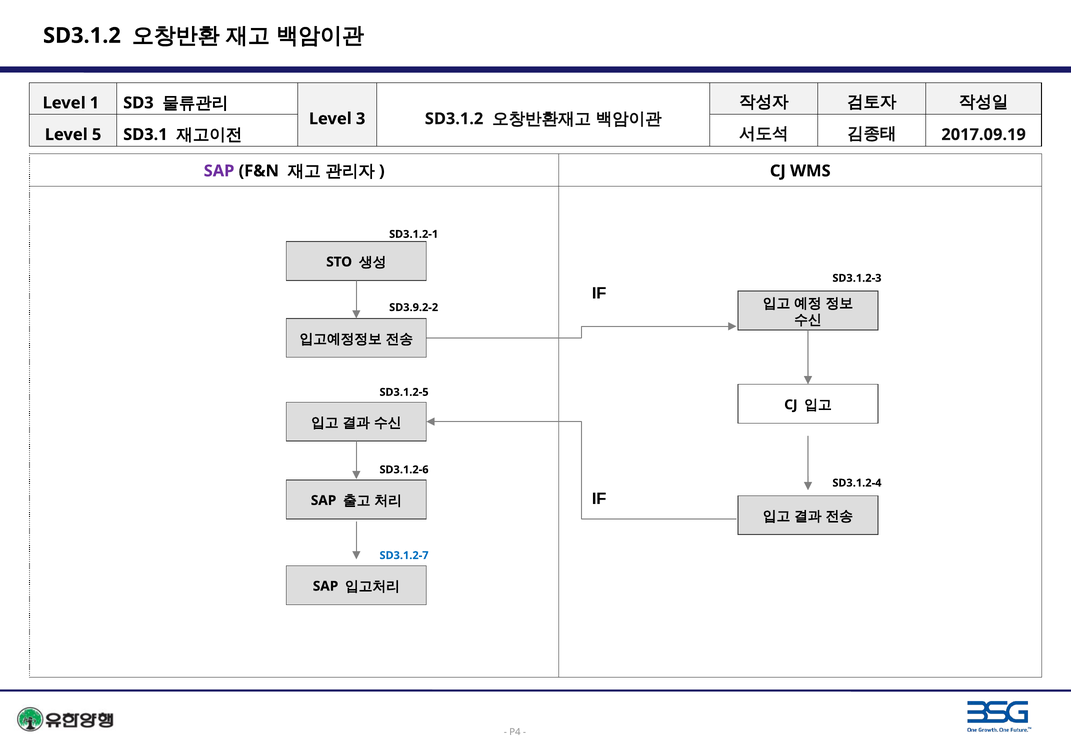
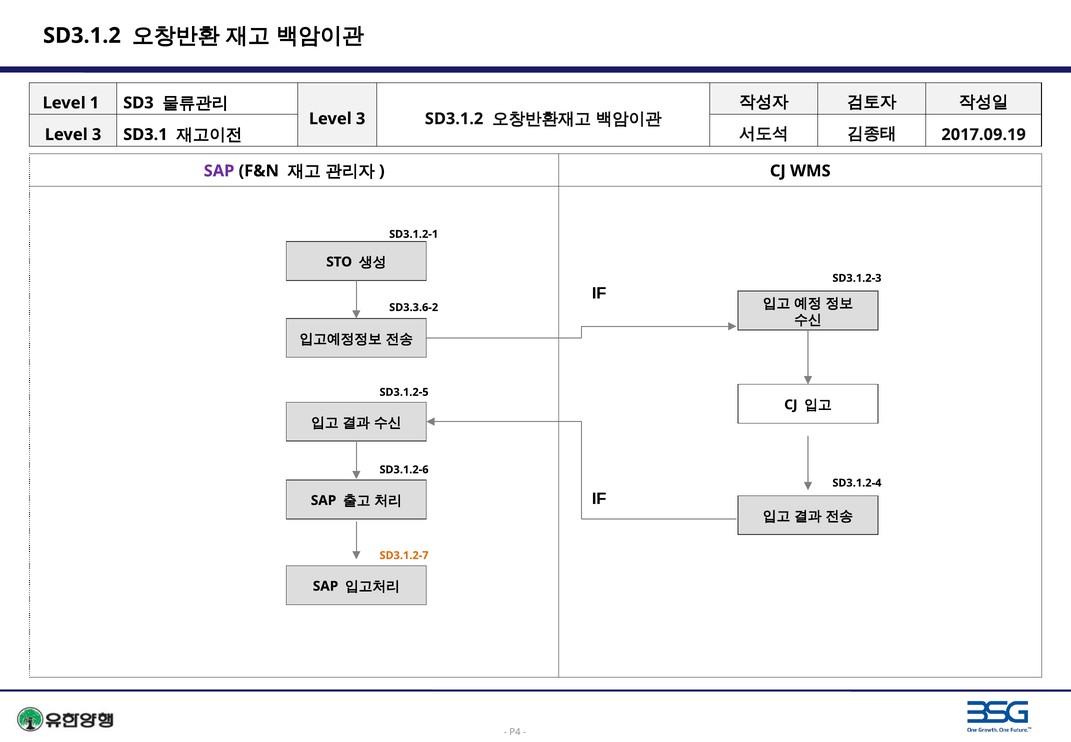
5: 5 -> 3 (97, 135)
SD3.9.2-2: SD3.9.2-2 -> SD3.3.6-2 (414, 307)
SD3.1.2-7 colour: blue -> orange (404, 555)
